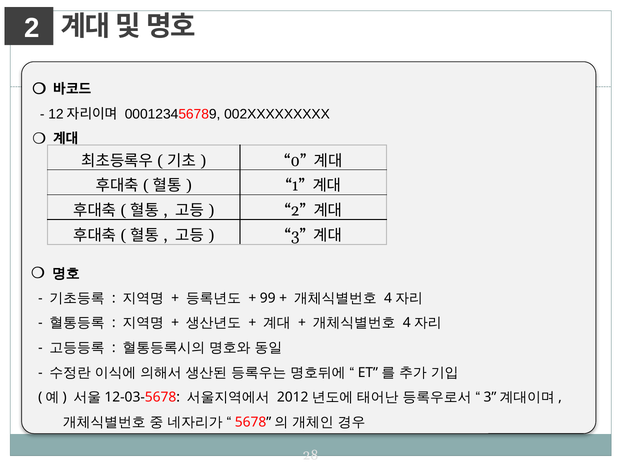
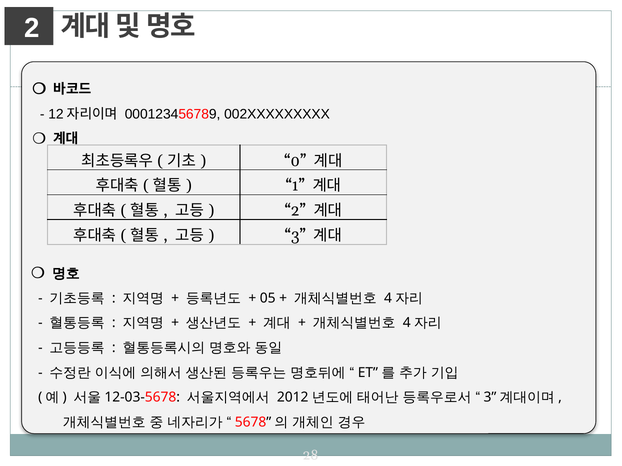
99: 99 -> 05 (268, 298)
